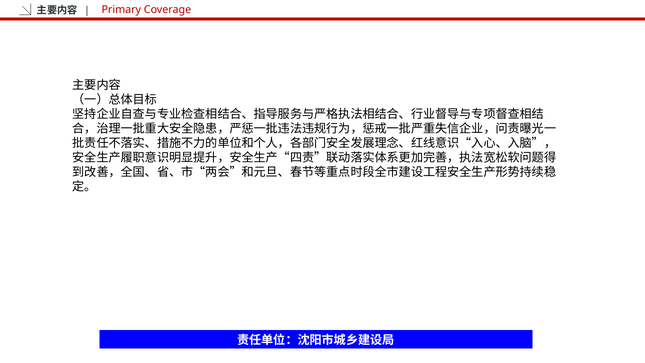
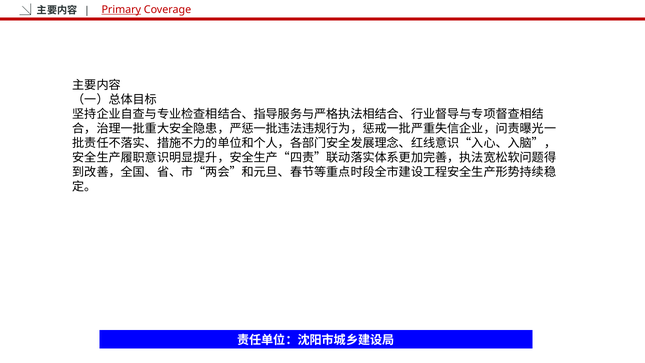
Primary underline: none -> present (121, 9)
